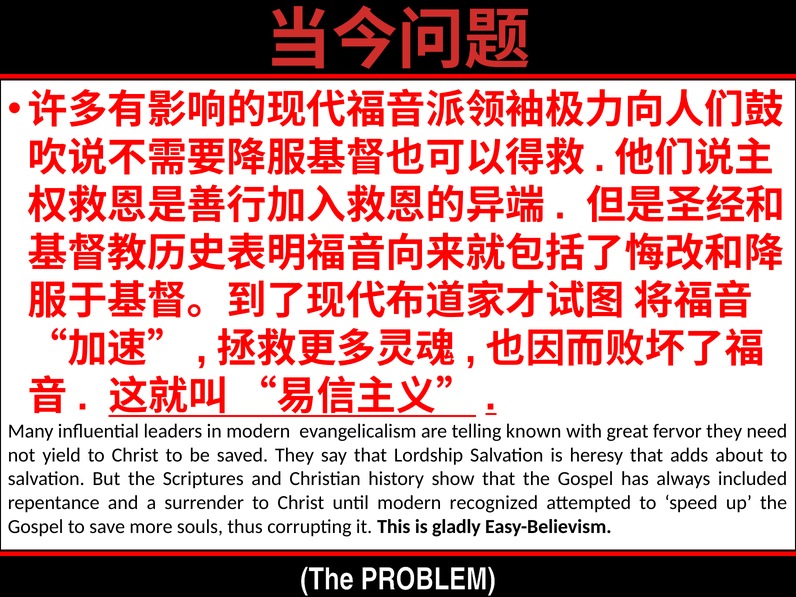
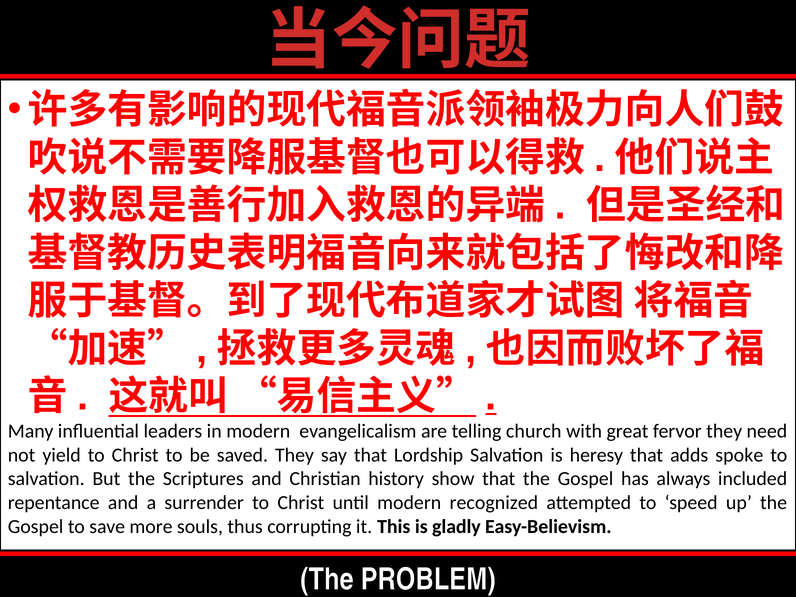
known: known -> church (534, 431)
about: about -> spoke (739, 455)
